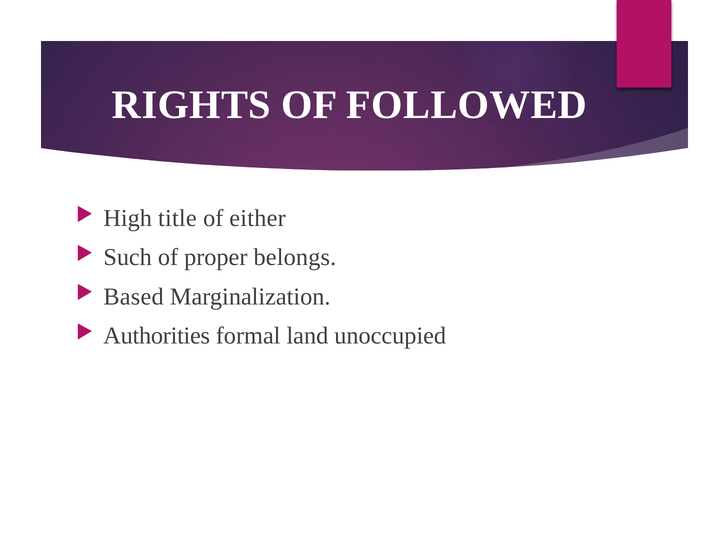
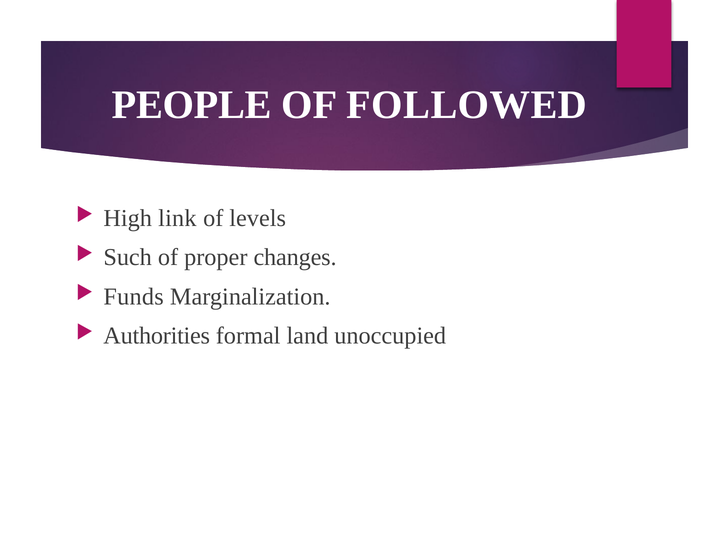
RIGHTS: RIGHTS -> PEOPLE (192, 105)
title: title -> link (177, 218)
either: either -> levels (258, 218)
belongs: belongs -> changes (295, 257)
Based: Based -> Funds (134, 297)
